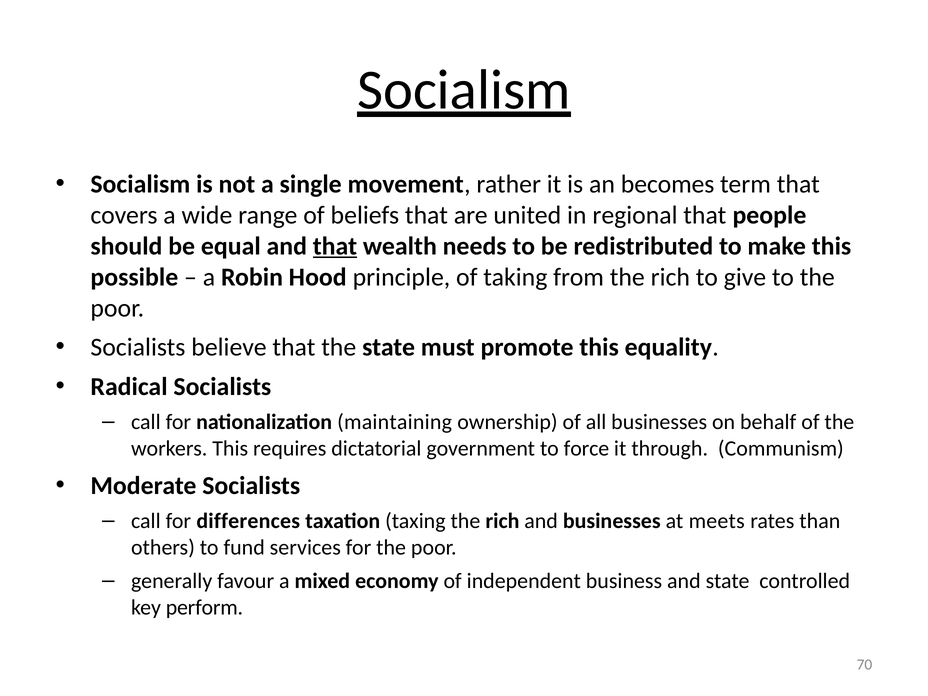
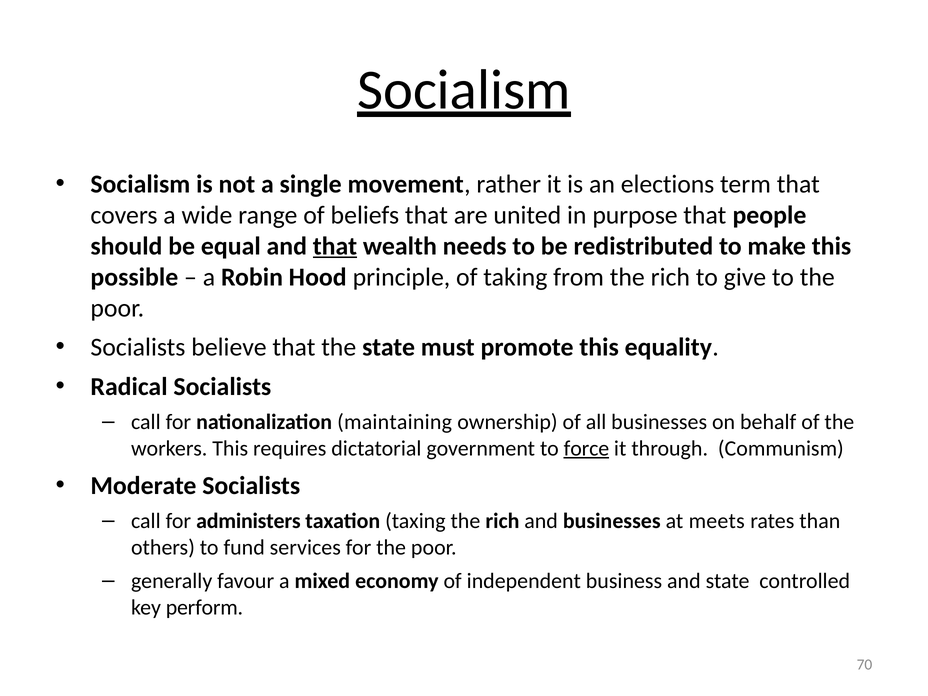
becomes: becomes -> elections (668, 184)
regional: regional -> purpose (635, 215)
force underline: none -> present (586, 448)
differences: differences -> administers (248, 521)
